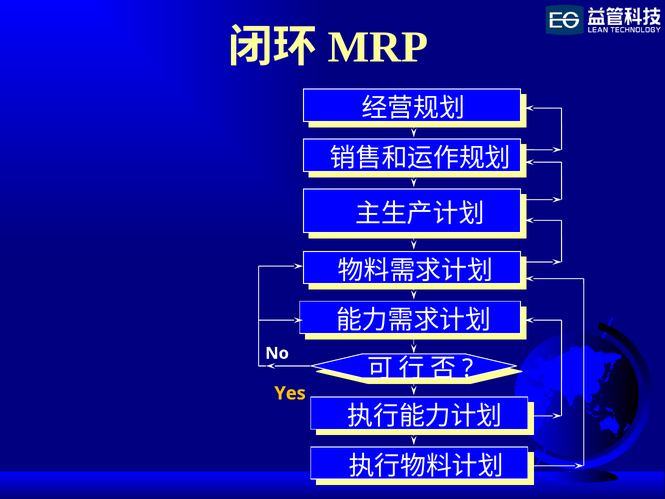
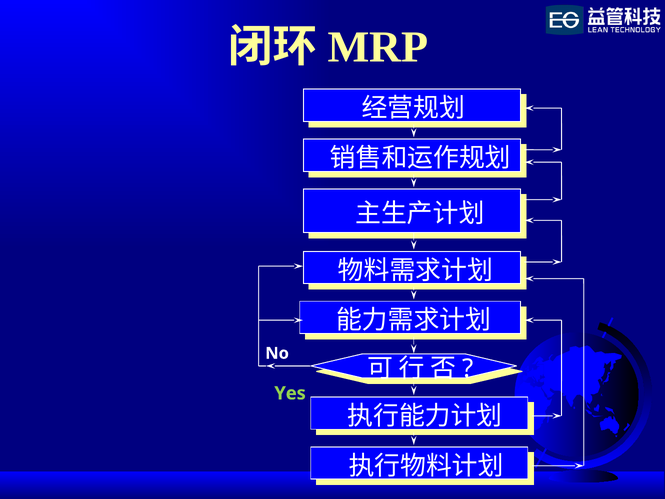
Yes colour: yellow -> light green (290, 393)
